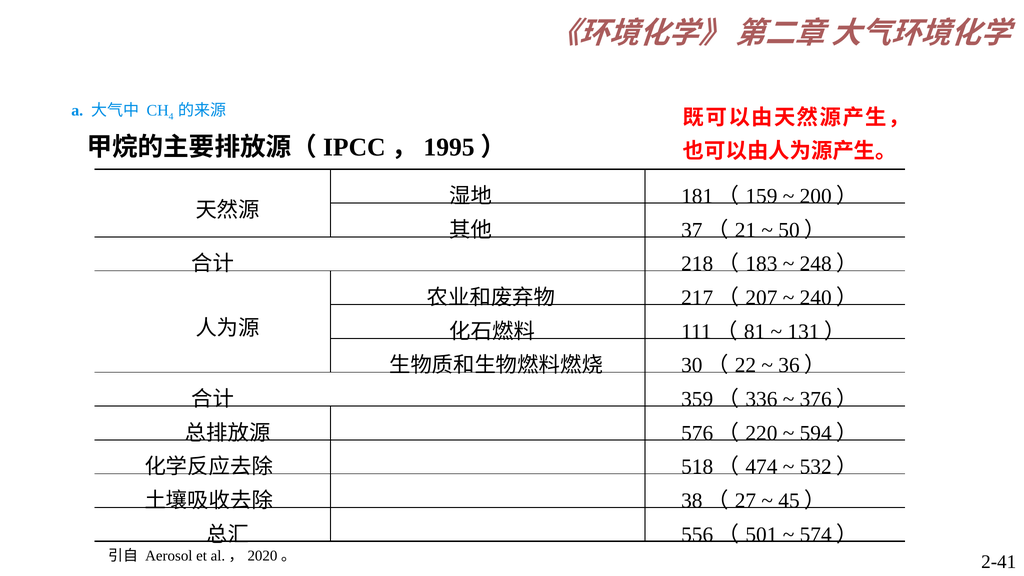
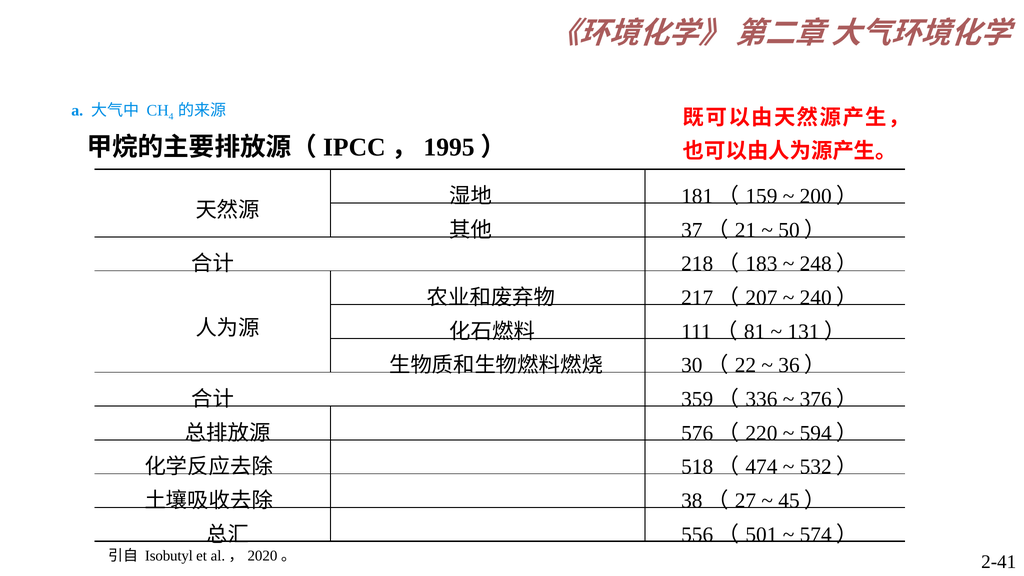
Aerosol: Aerosol -> Isobutyl (169, 556)
